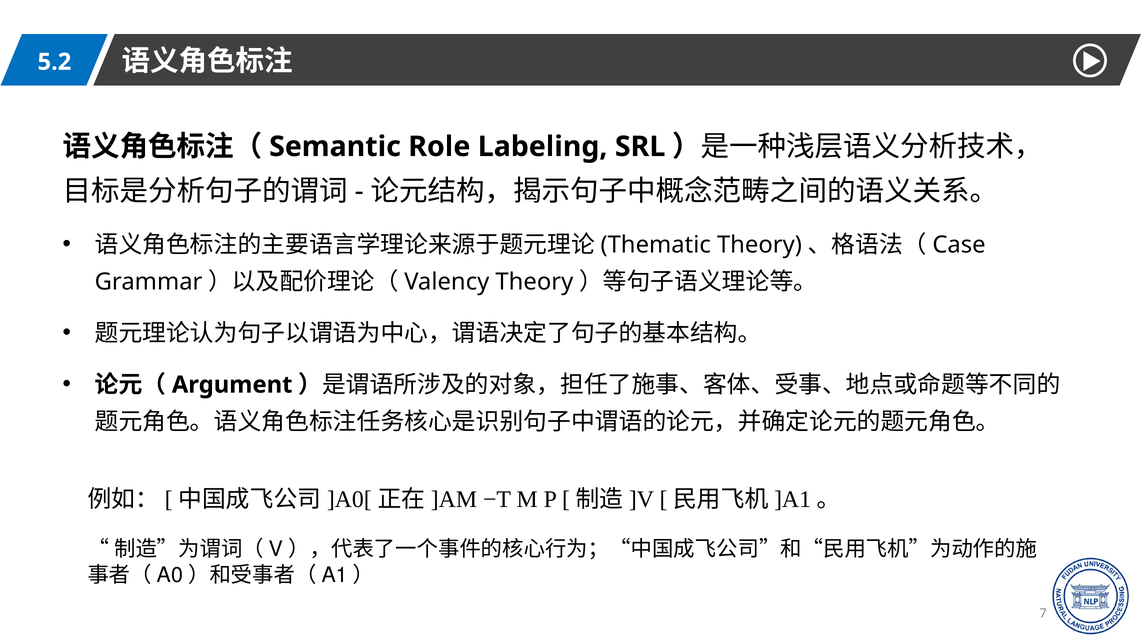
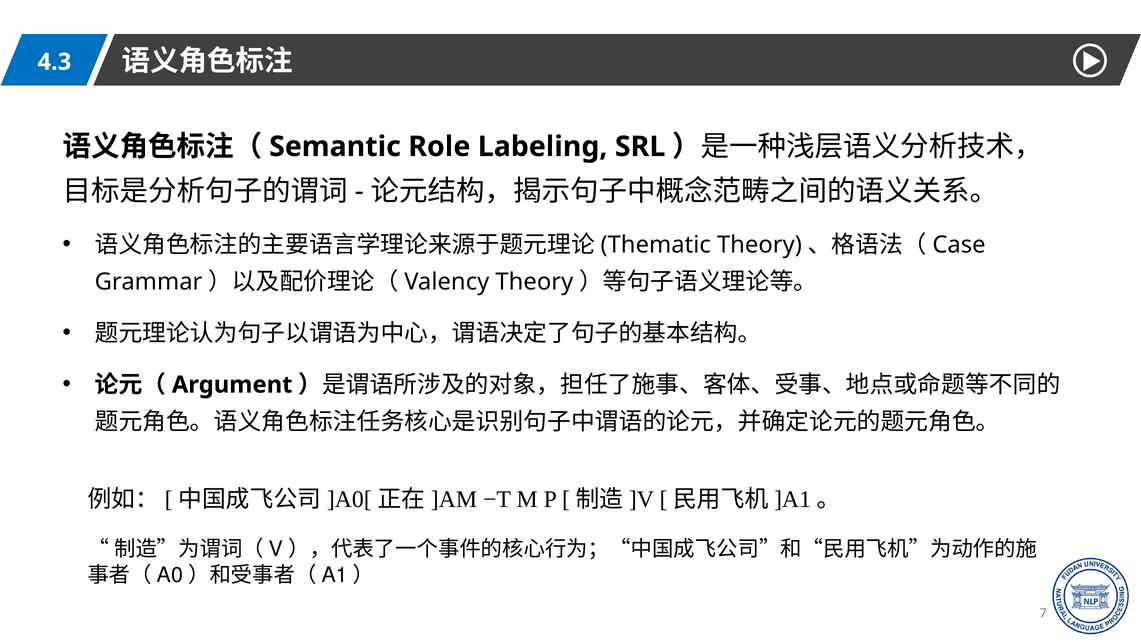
5.2: 5.2 -> 4.3 (54, 62)
